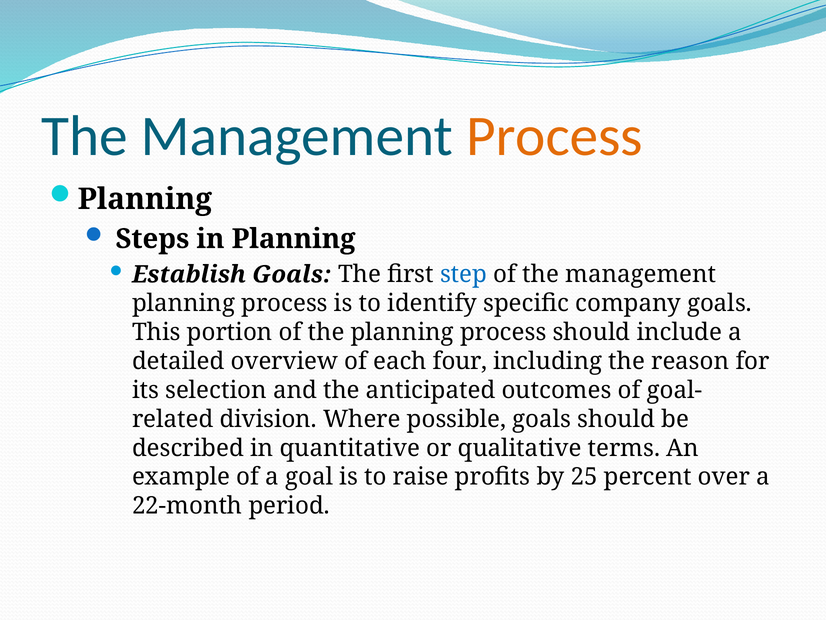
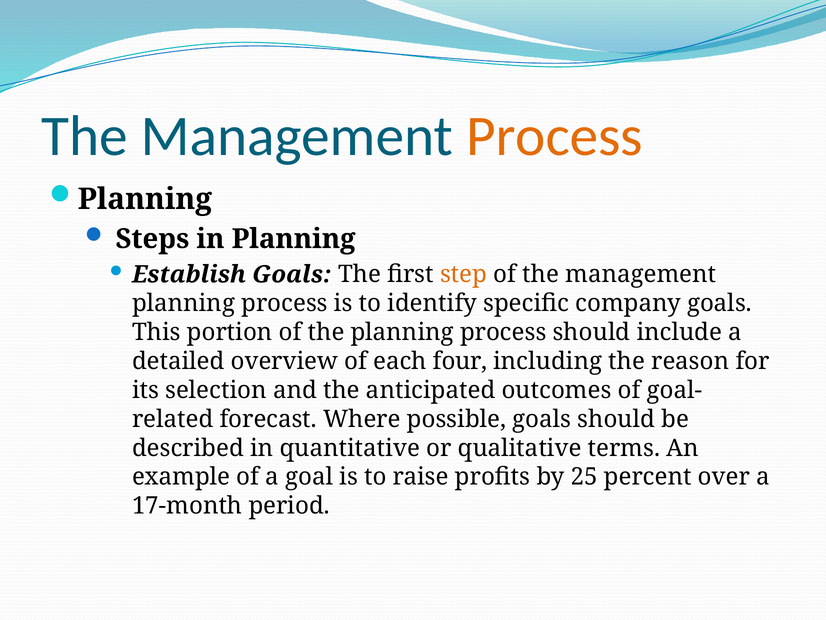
step colour: blue -> orange (464, 274)
division: division -> forecast (268, 419)
22-month: 22-month -> 17-month (187, 506)
